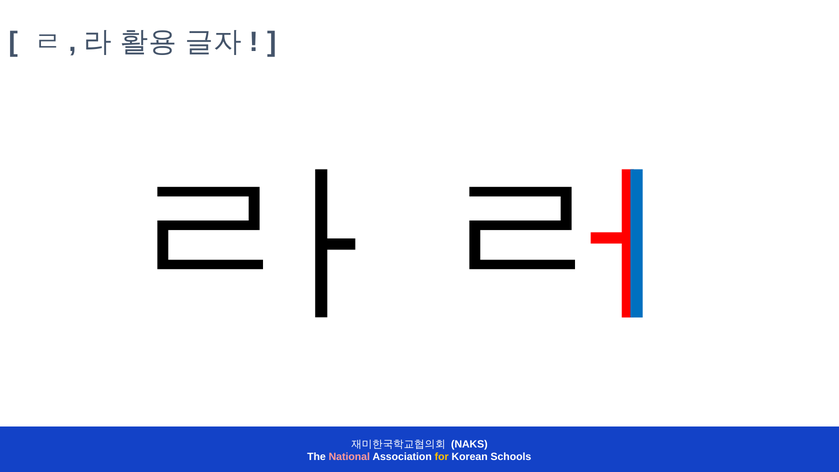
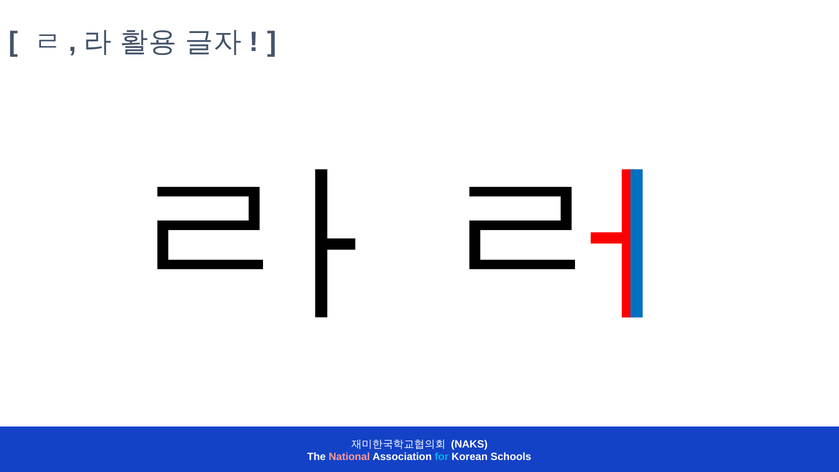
for colour: yellow -> light blue (442, 457)
